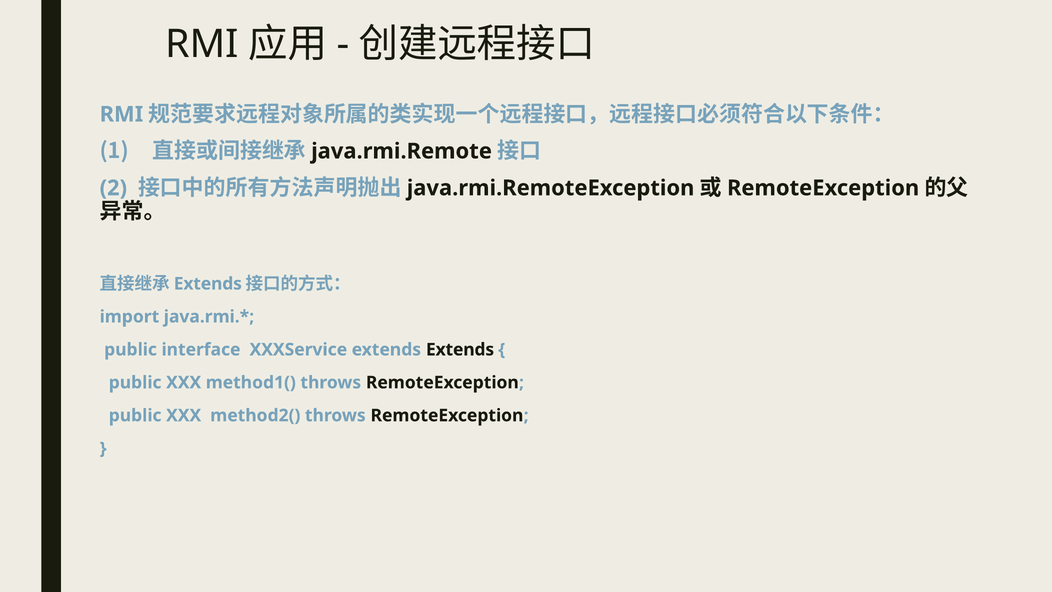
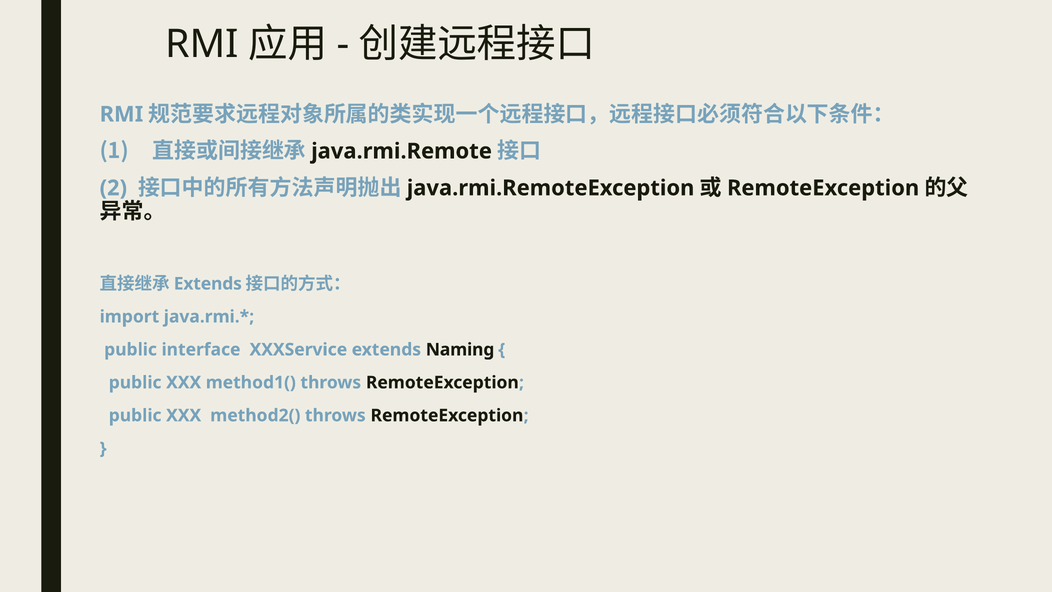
extends Extends: Extends -> Naming (460, 349)
